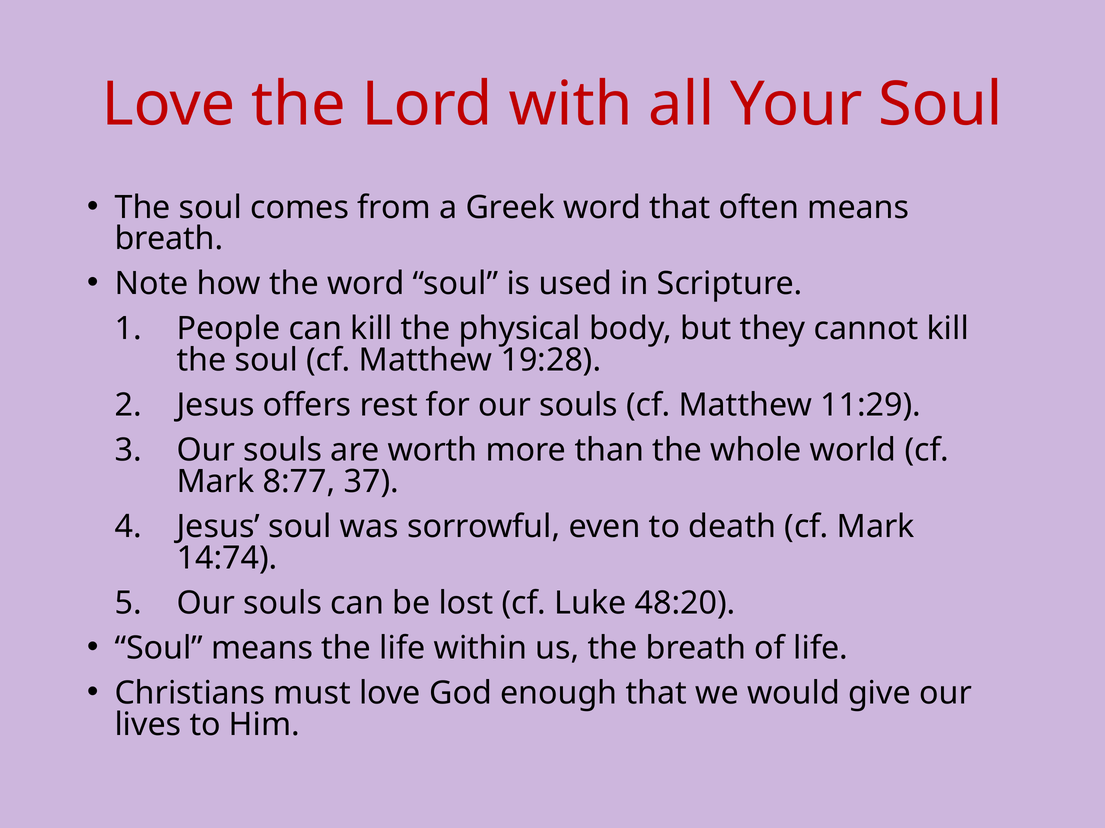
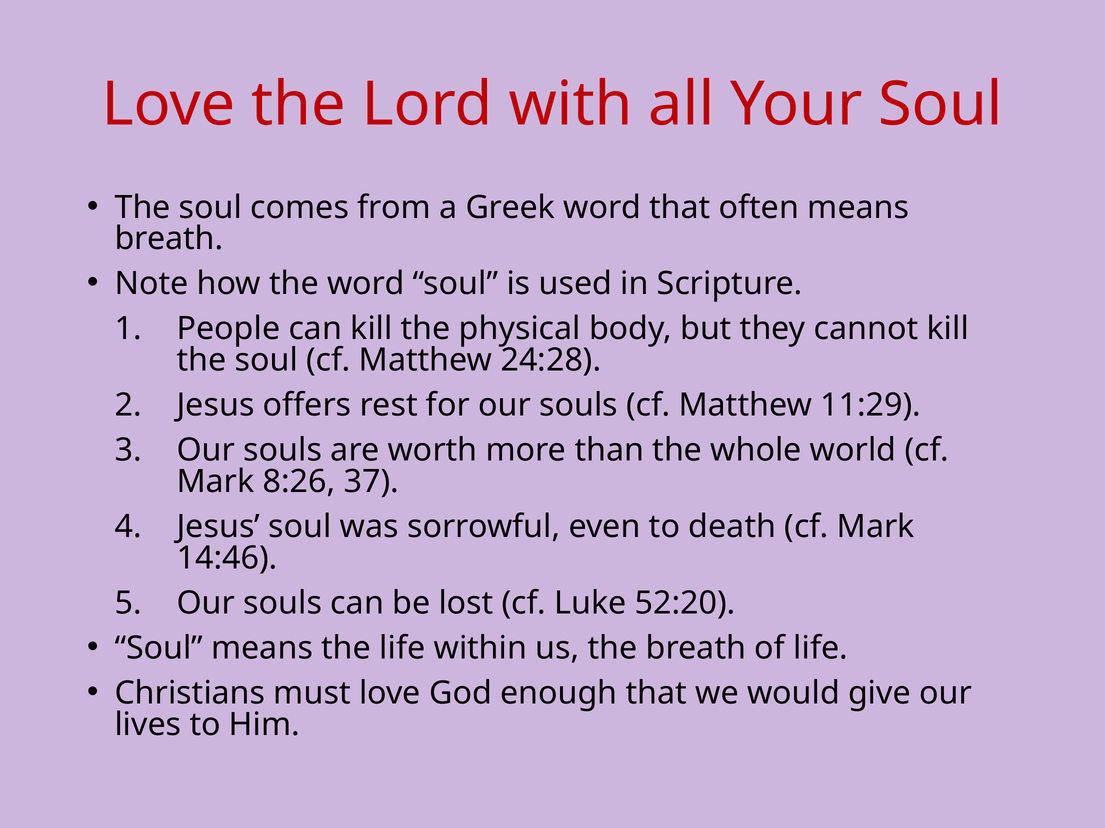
19:28: 19:28 -> 24:28 (551, 360)
8:77: 8:77 -> 8:26 (299, 482)
14:74: 14:74 -> 14:46 (227, 558)
48:20: 48:20 -> 52:20 (685, 604)
